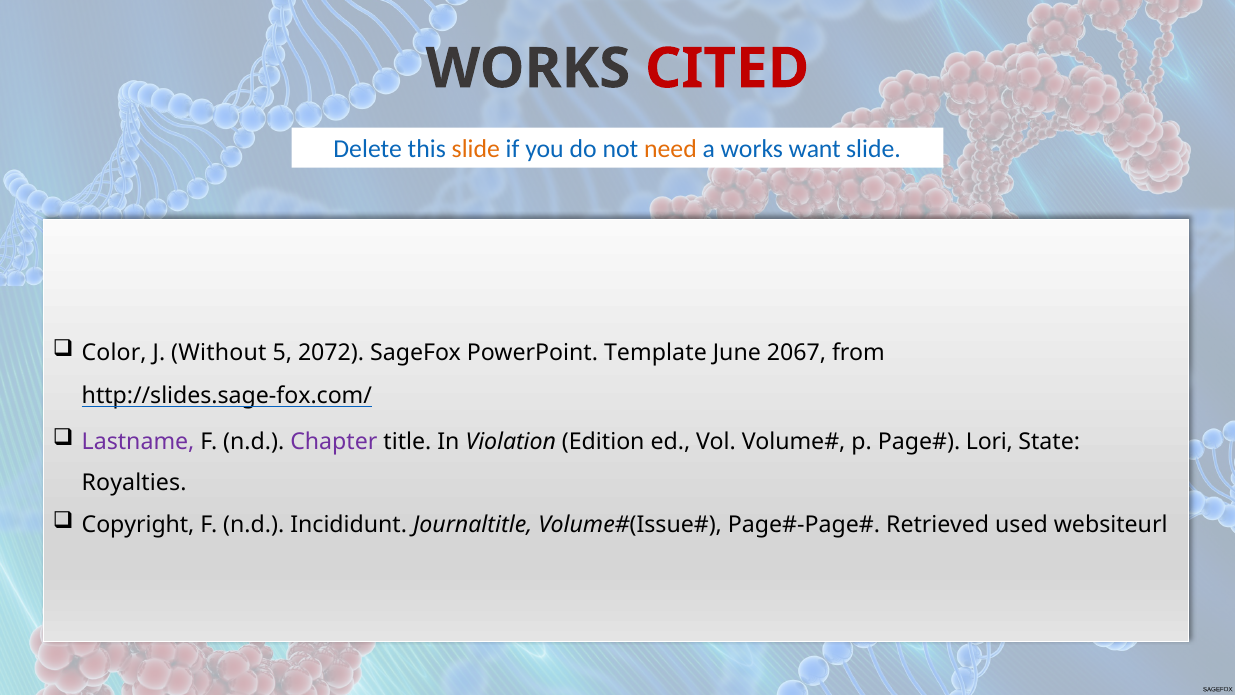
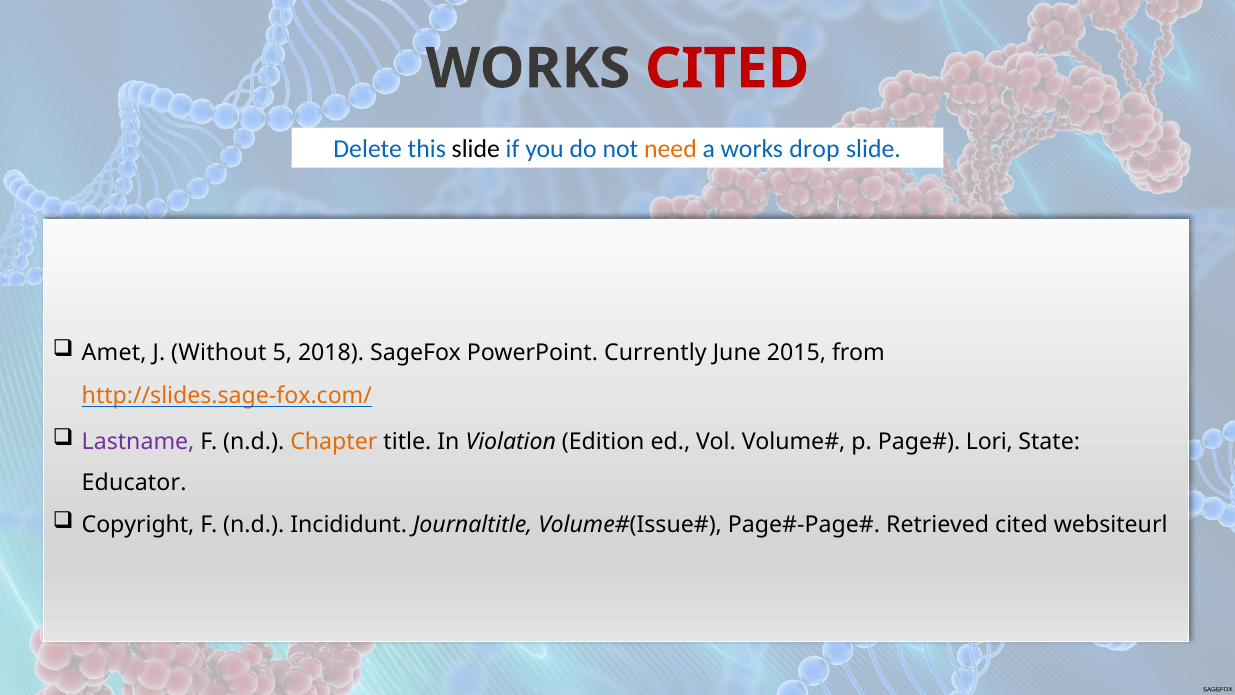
slide colour: orange -> black (476, 149)
want: want -> drop (814, 149)
Color: Color -> Amet (114, 352)
2072: 2072 -> 2018 (331, 352)
Template: Template -> Currently (655, 352)
2067: 2067 -> 2015 (796, 352)
http://slides.sage-fox.com/ colour: black -> orange (227, 396)
Chapter colour: purple -> orange (334, 441)
Royalties: Royalties -> Educator (134, 483)
Retrieved used: used -> cited (1022, 525)
